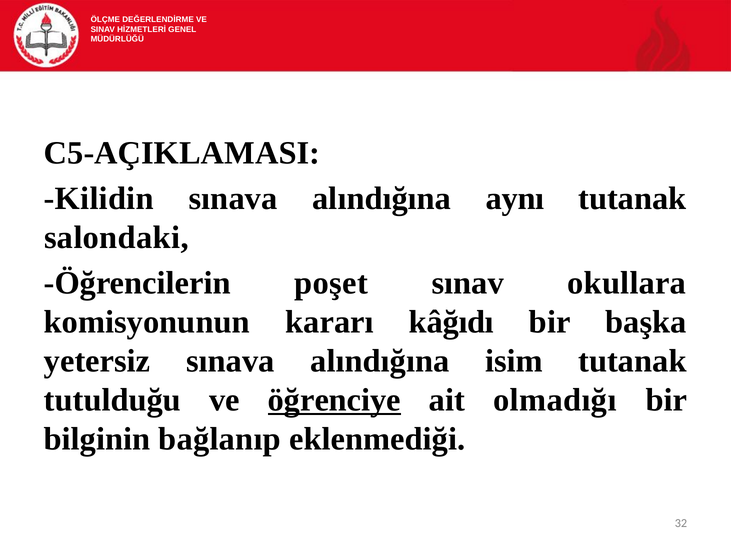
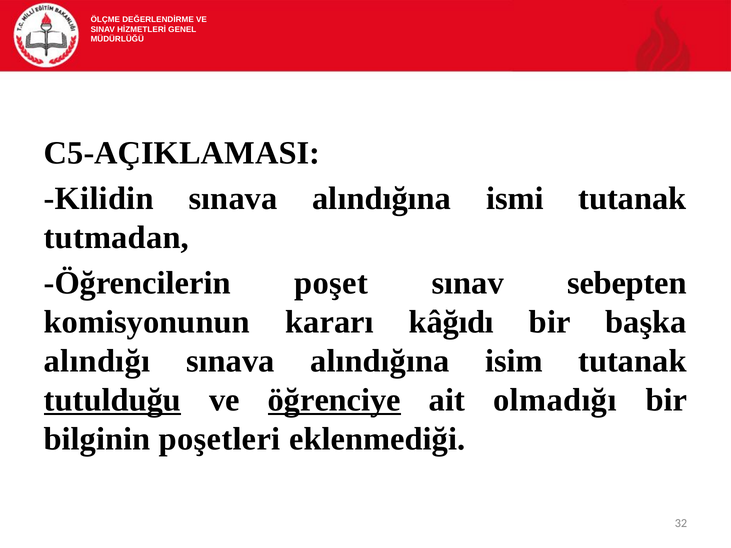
aynı: aynı -> ismi (515, 199)
salondaki: salondaki -> tutmadan (116, 238)
okullara: okullara -> sebepten (627, 283)
yetersiz: yetersiz -> alındığı (97, 361)
tutulduğu underline: none -> present (112, 400)
bağlanıp: bağlanıp -> poşetleri (220, 439)
